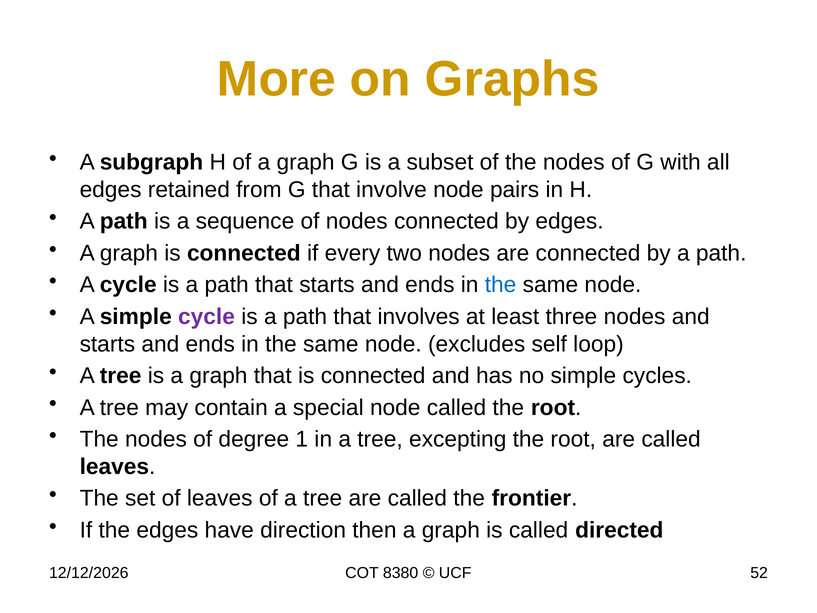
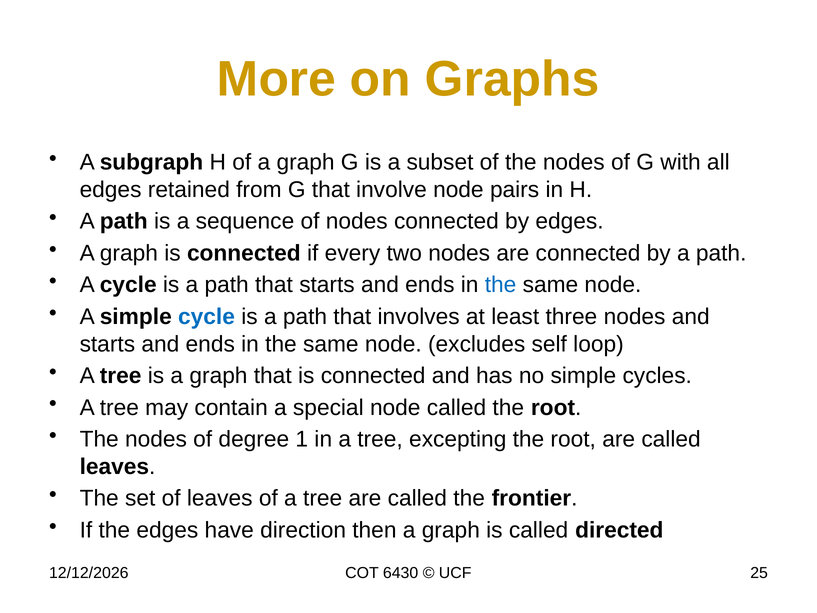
cycle colour: purple -> blue (206, 317)
8380: 8380 -> 6430 (401, 573)
52: 52 -> 25 (759, 573)
